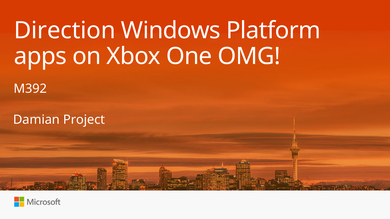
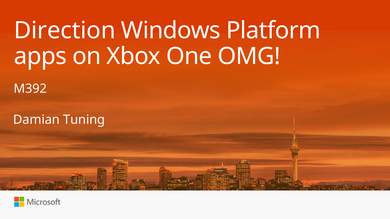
Project: Project -> Tuning (84, 120)
